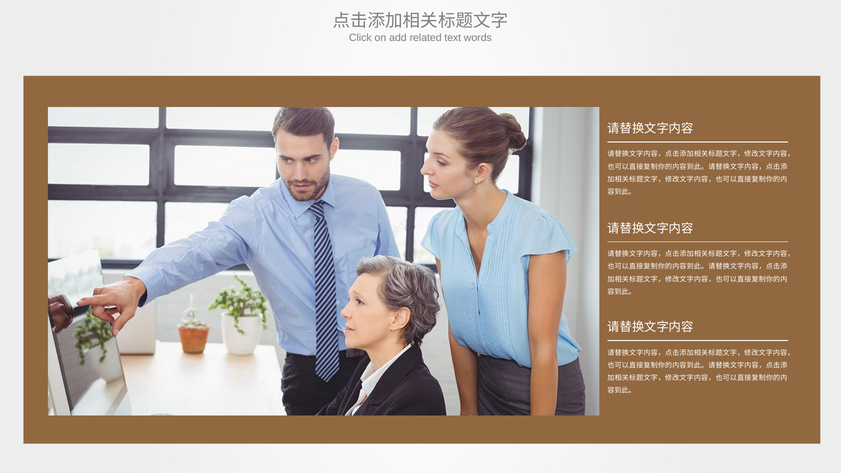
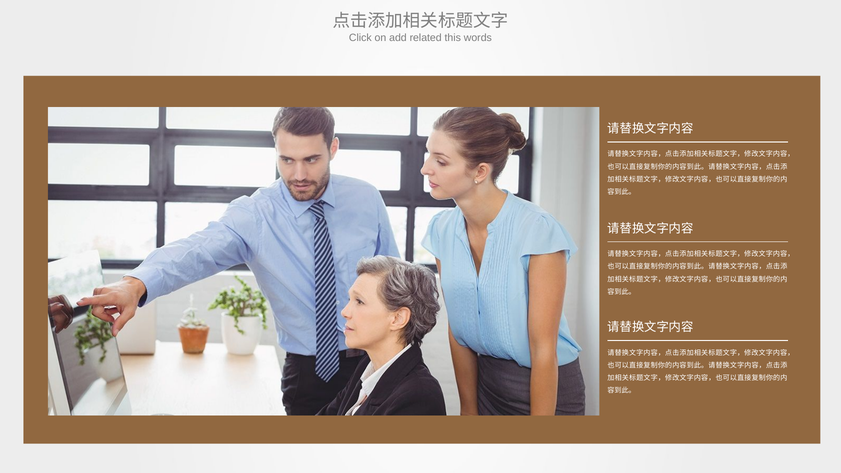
text: text -> this (453, 38)
